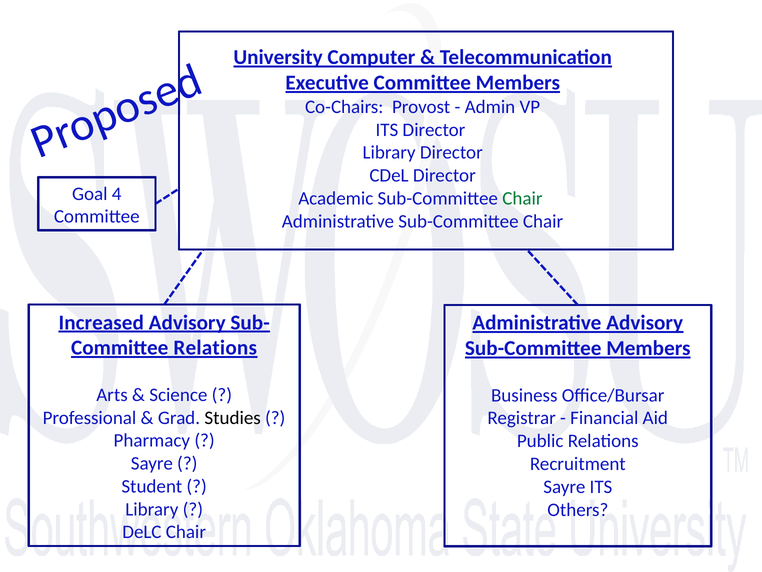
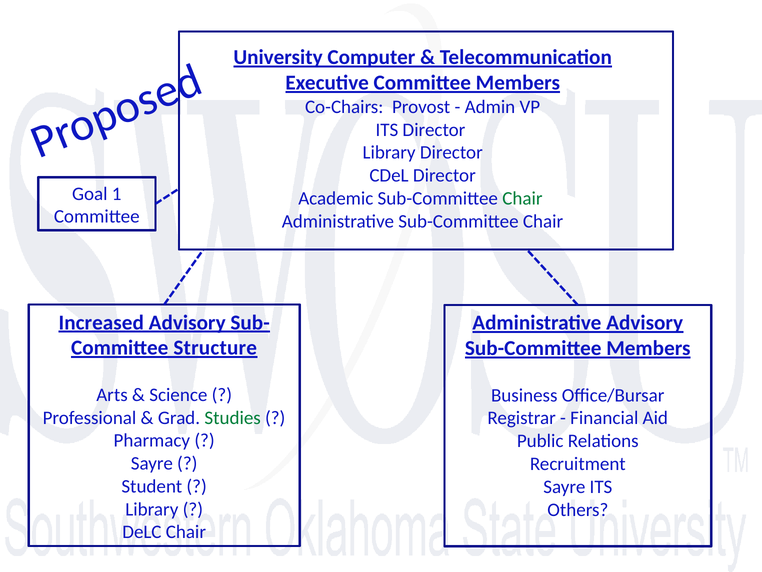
4: 4 -> 1 (117, 194)
Committee Relations: Relations -> Structure (215, 348)
Studies colour: black -> green (233, 417)
